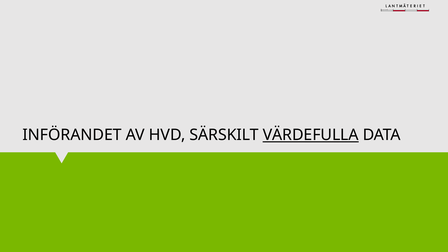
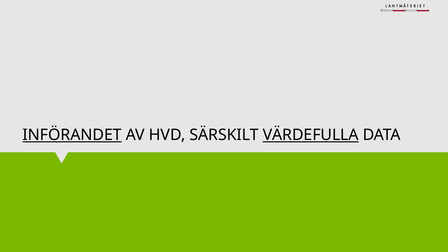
INFÖRANDET underline: none -> present (72, 135)
